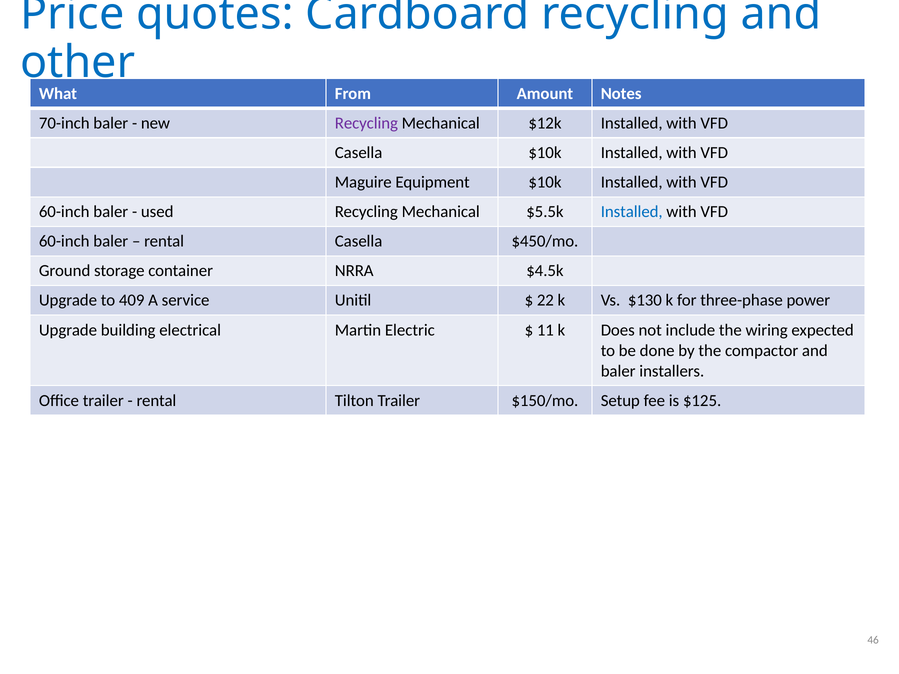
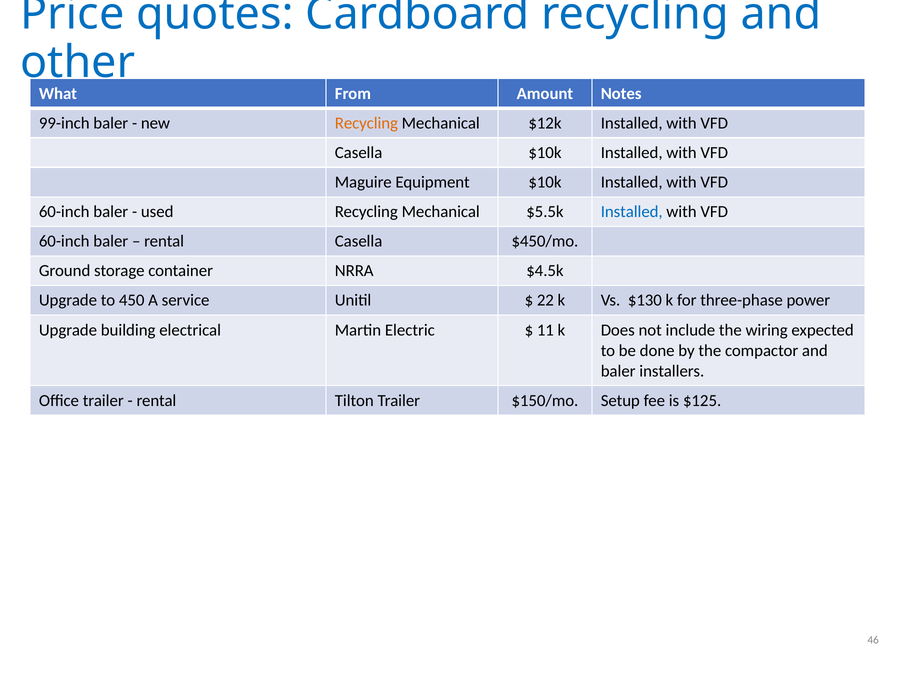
70-inch: 70-inch -> 99-inch (64, 123)
Recycling colour: purple -> orange (366, 123)
409: 409 -> 450 (132, 301)
